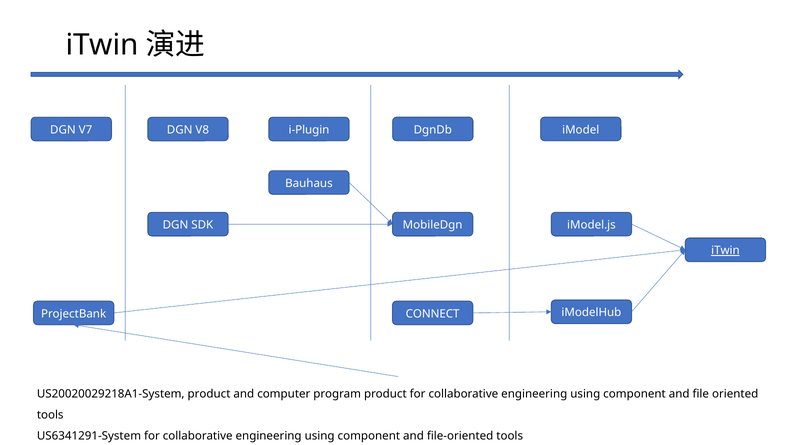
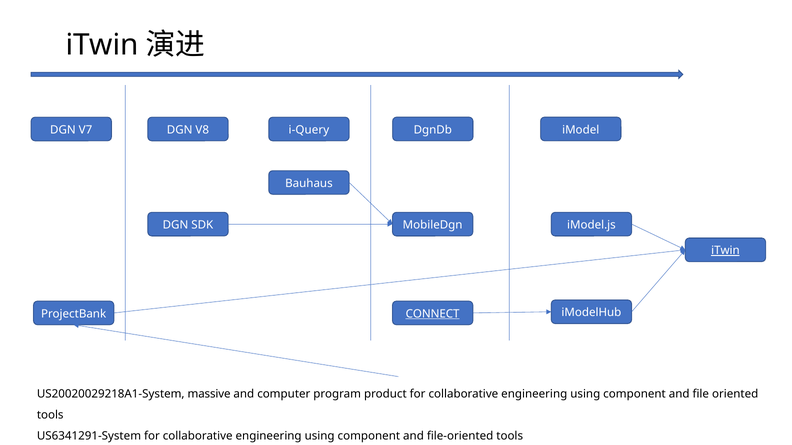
i-Plugin: i-Plugin -> i-Query (309, 130)
CONNECT underline: none -> present (433, 314)
US20020029218A1-System product: product -> massive (209, 395)
